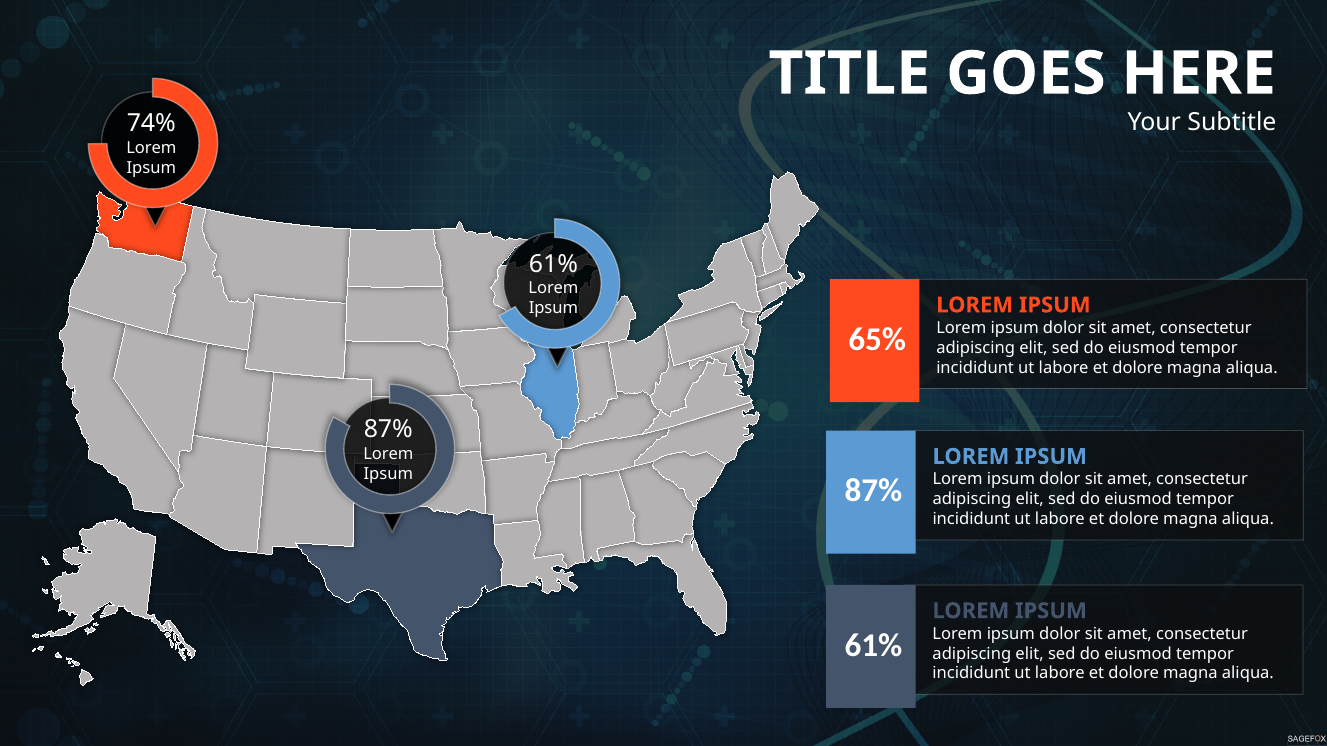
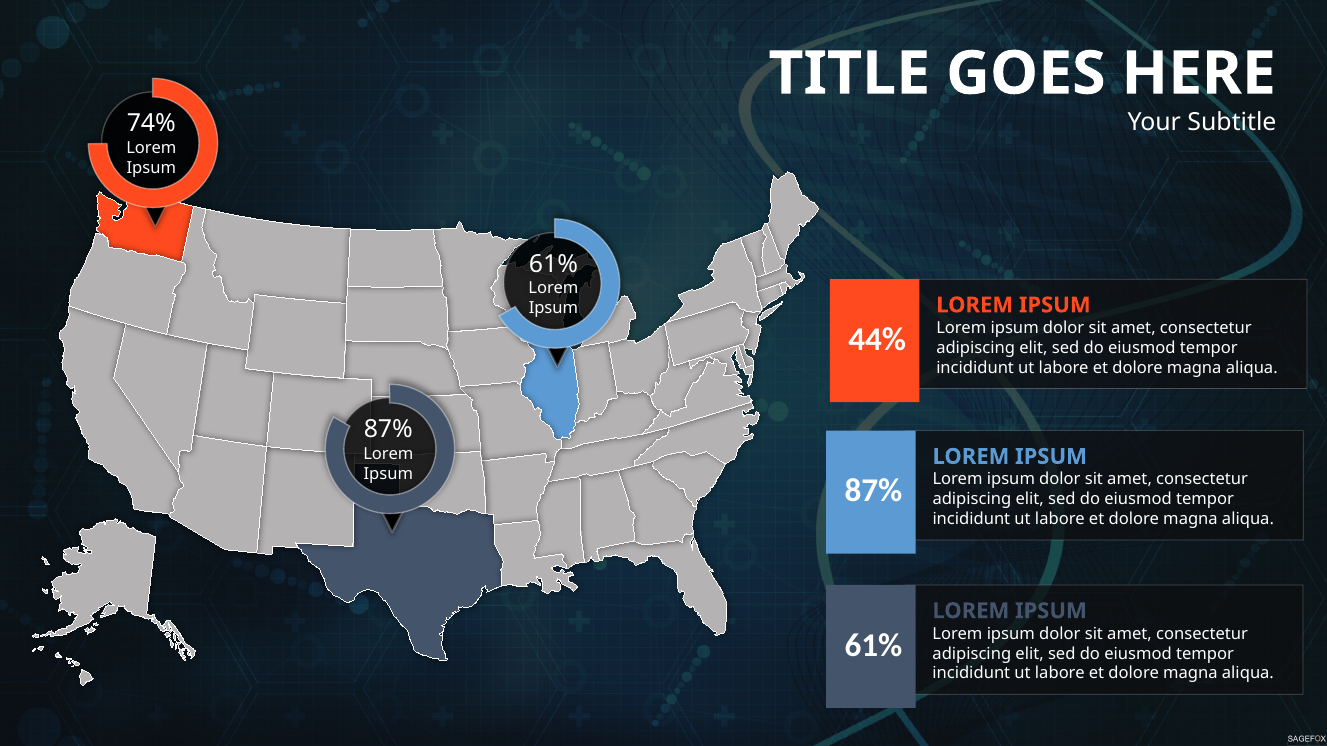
65%: 65% -> 44% (877, 340)
